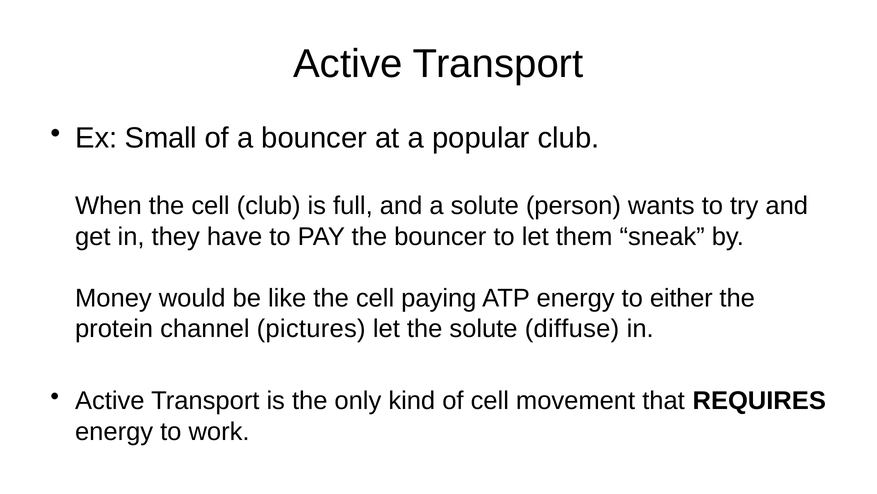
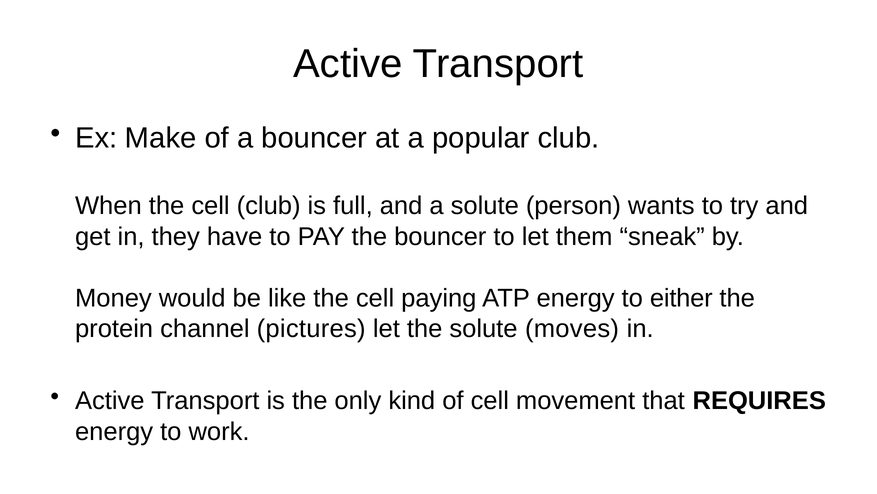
Small: Small -> Make (161, 138)
diffuse: diffuse -> moves (572, 329)
